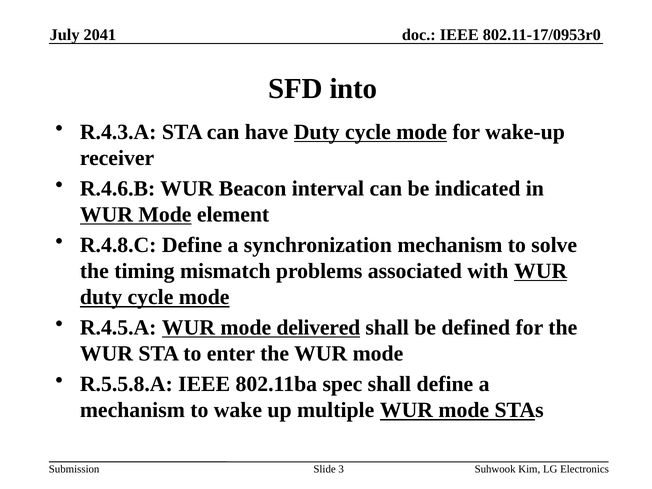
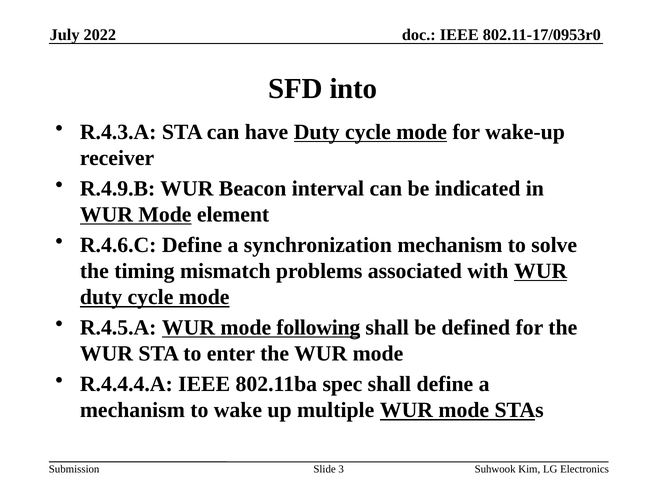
2041: 2041 -> 2022 (100, 35)
R.4.6.B: R.4.6.B -> R.4.9.B (118, 188)
R.4.8.C: R.4.8.C -> R.4.6.C (118, 245)
delivered: delivered -> following (318, 328)
R.5.5.8.A: R.5.5.8.A -> R.4.4.4.A (126, 384)
